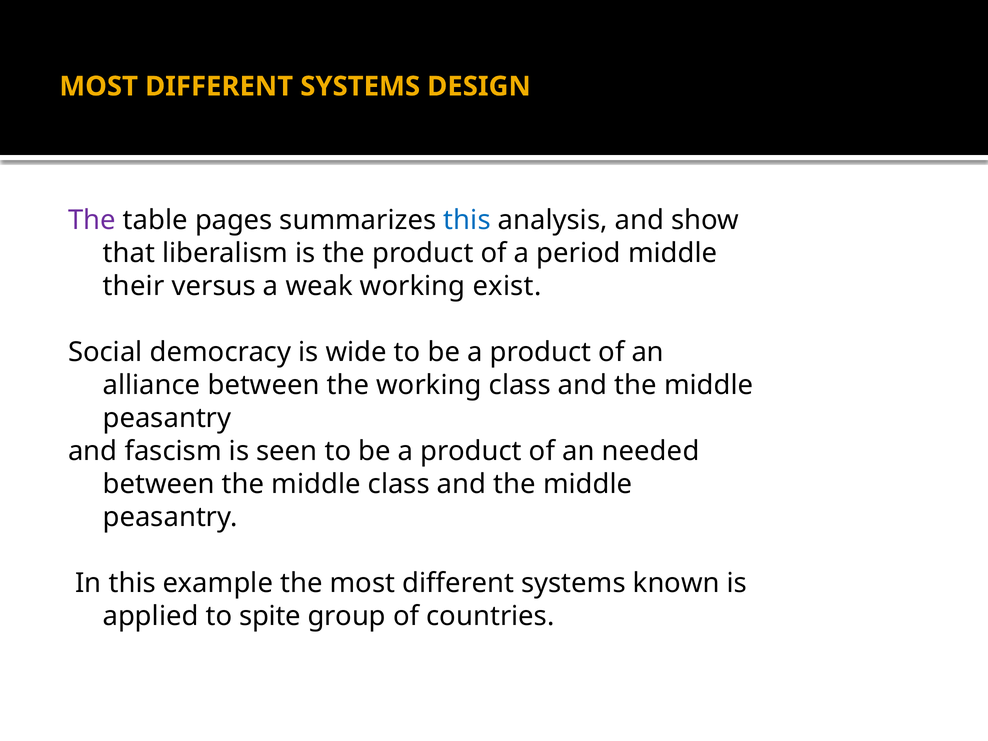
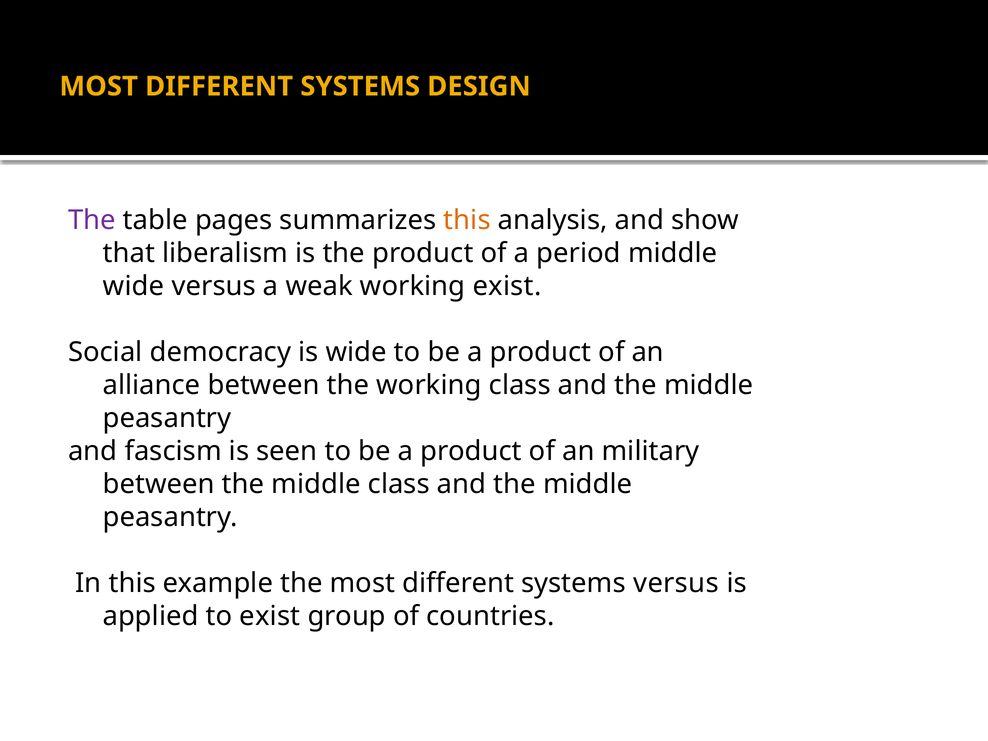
this colour: blue -> orange (467, 220)
their: their -> wide (134, 286)
needed: needed -> military (651, 451)
systems known: known -> versus (676, 583)
to spite: spite -> exist (270, 616)
